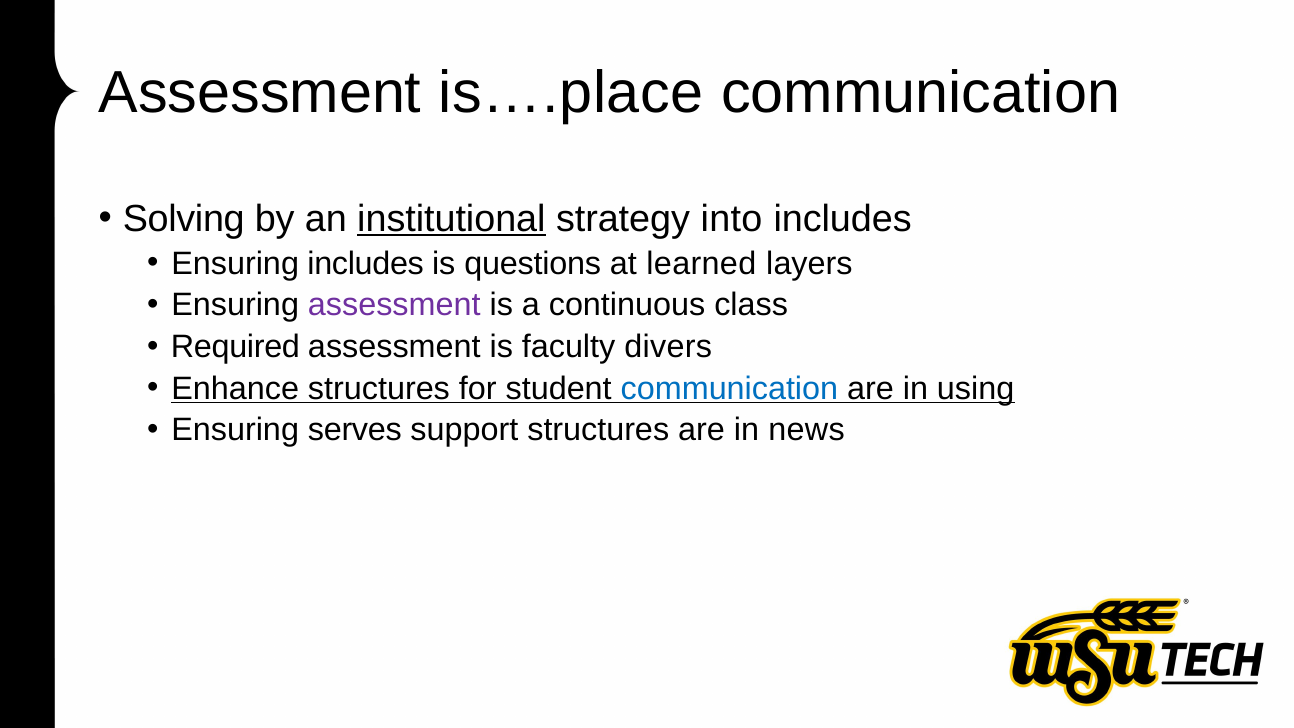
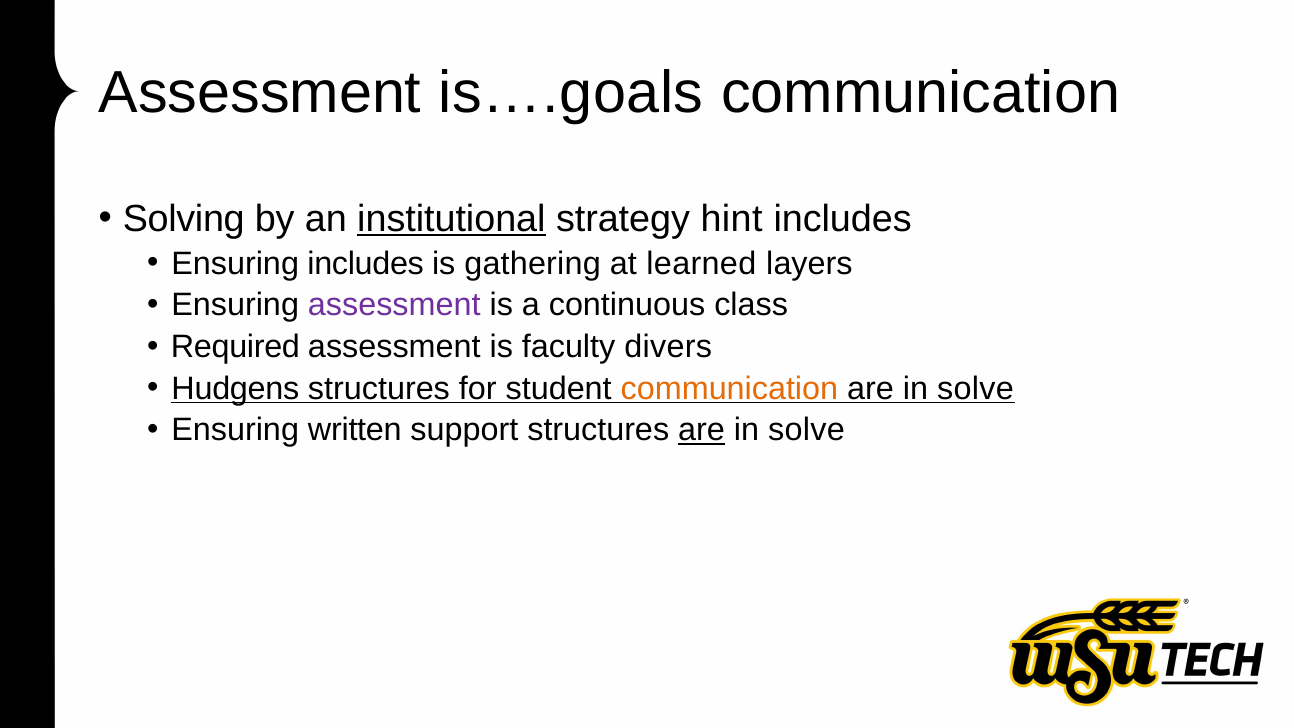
is….place: is….place -> is….goals (571, 93)
into: into -> hint (732, 219)
questions: questions -> gathering (533, 263)
Enhance: Enhance -> Hudgens (235, 388)
communication colour: blue -> orange (729, 388)
using: using -> solve (975, 388)
serves: serves -> written (355, 430)
are underline: none -> present (702, 430)
news: news -> solve (807, 430)
